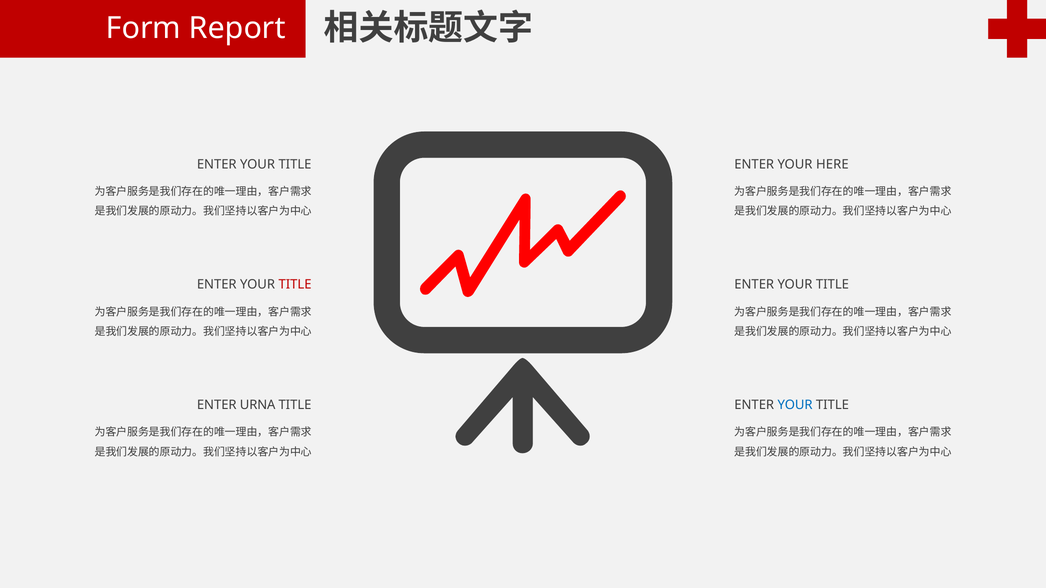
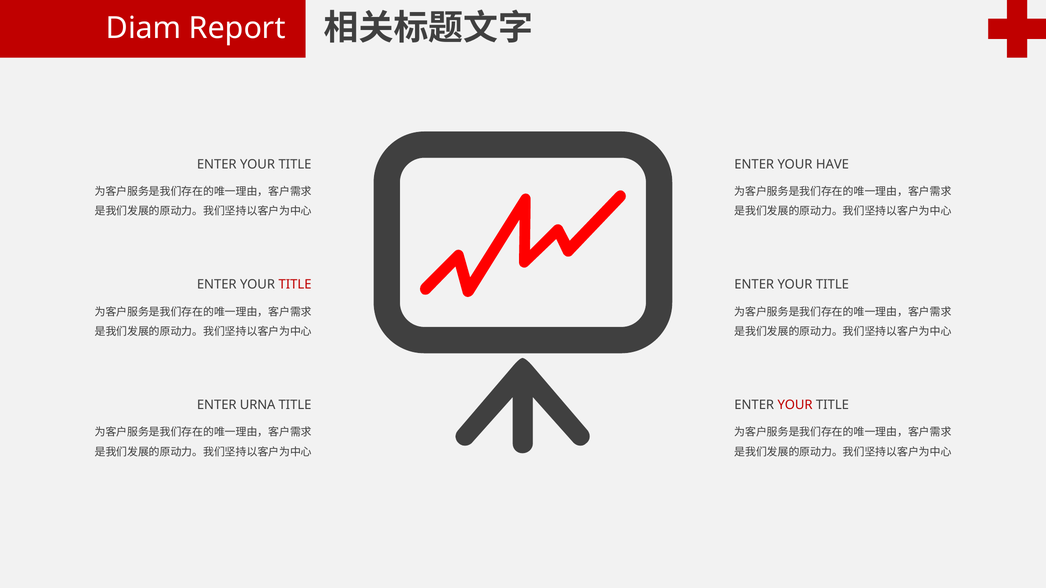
Form: Form -> Diam (144, 28)
HERE: HERE -> HAVE (832, 164)
YOUR colour: blue -> red (795, 405)
